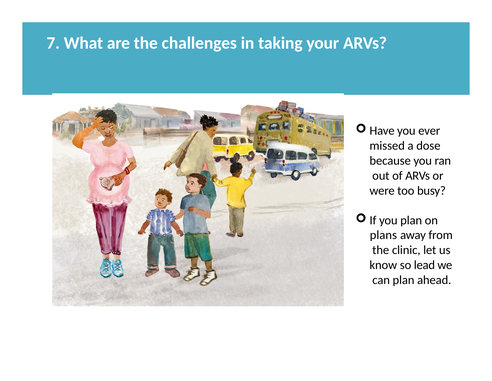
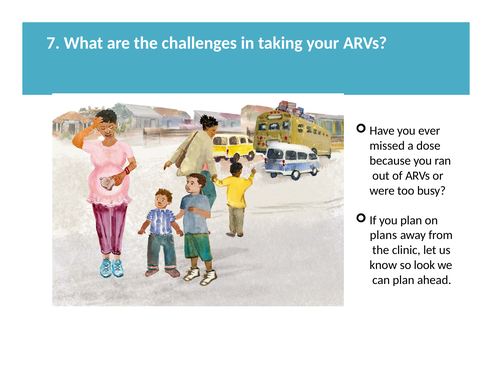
lead: lead -> look (424, 265)
